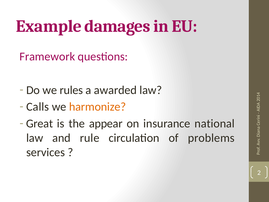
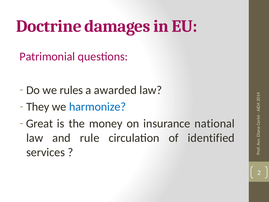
Example: Example -> Doctrine (49, 26)
Framework: Framework -> Patrimonial (47, 56)
Calls: Calls -> They (38, 107)
harmonize colour: orange -> blue (98, 107)
appear: appear -> money (106, 123)
problems: problems -> identified (211, 138)
